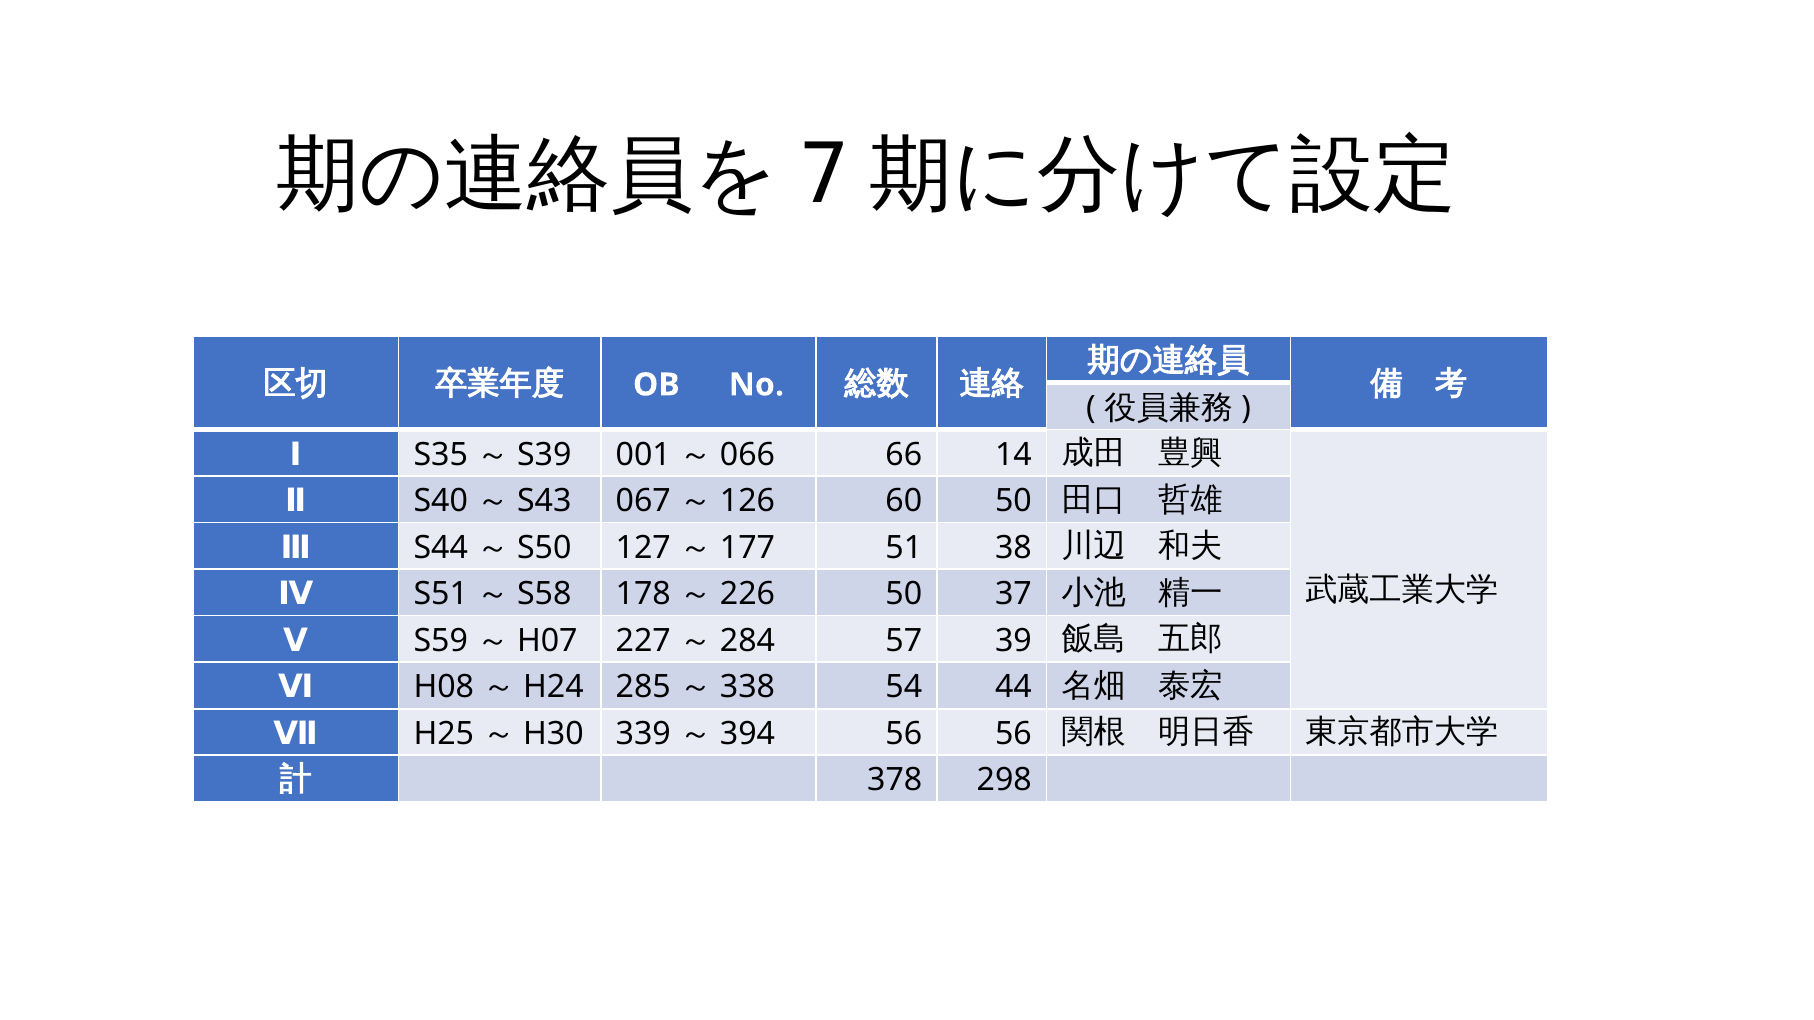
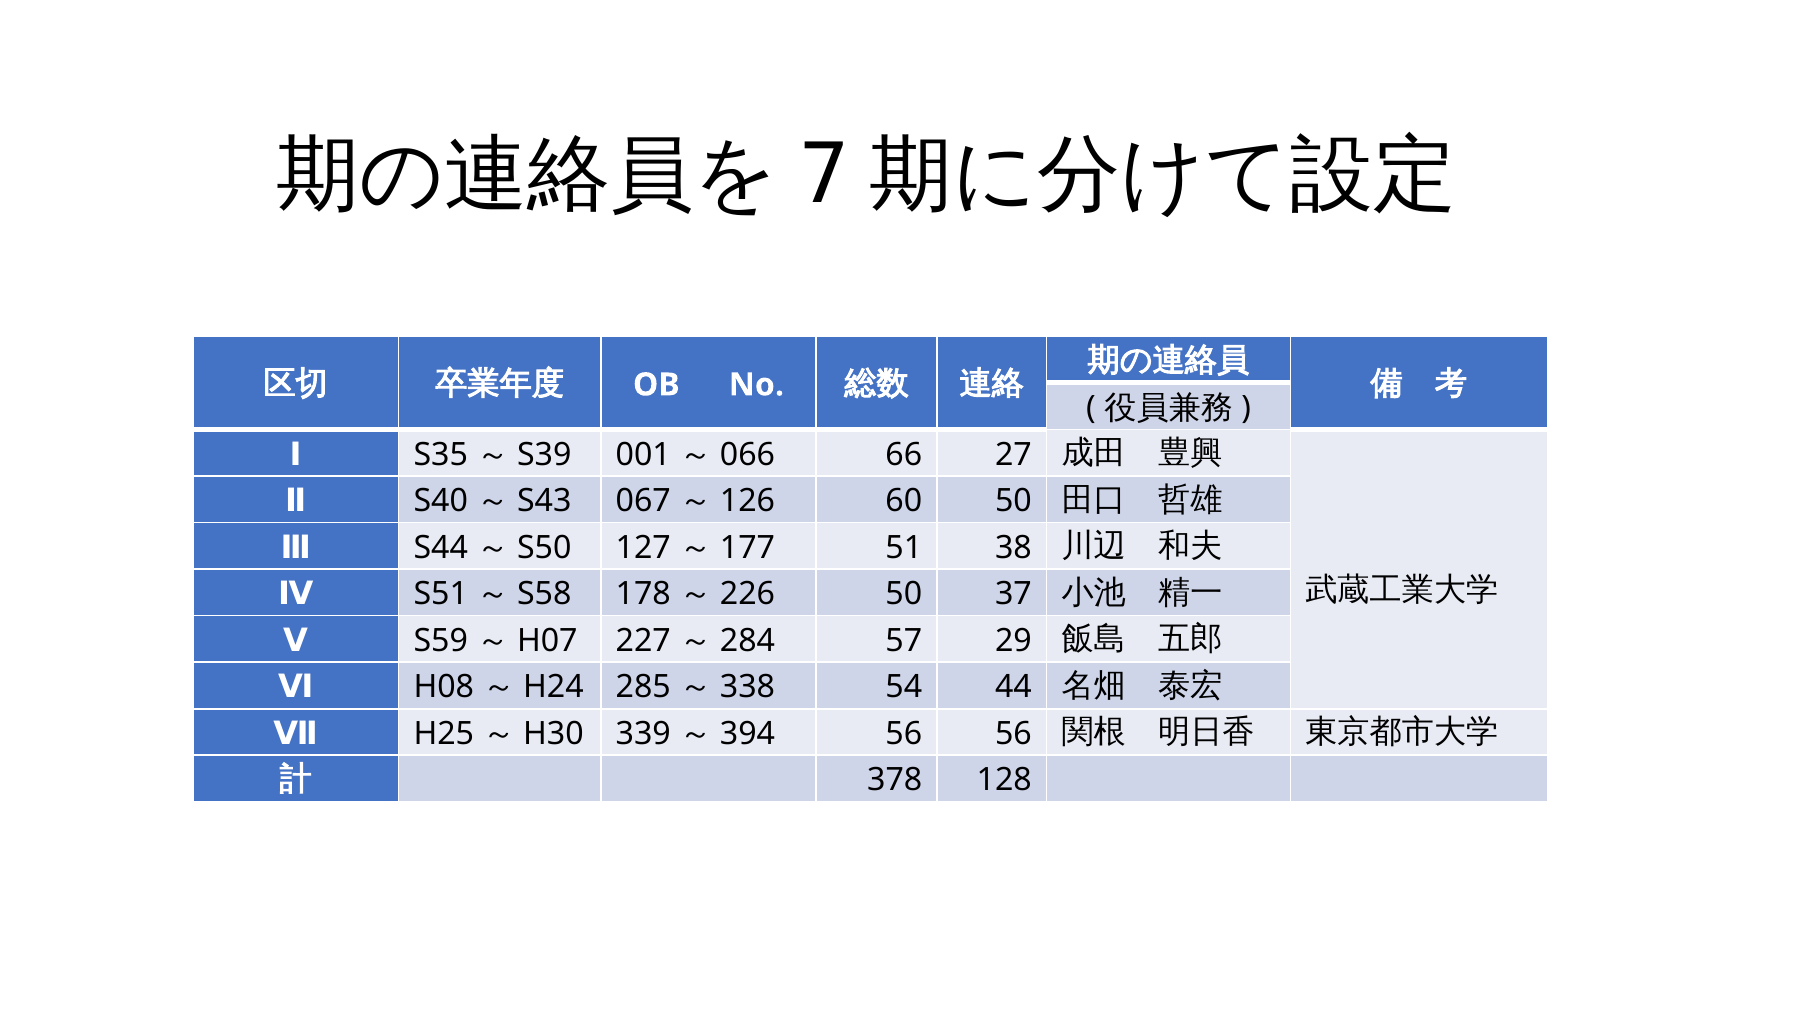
14: 14 -> 27 (1013, 455)
39: 39 -> 29 (1013, 641)
298: 298 -> 128 (1004, 781)
